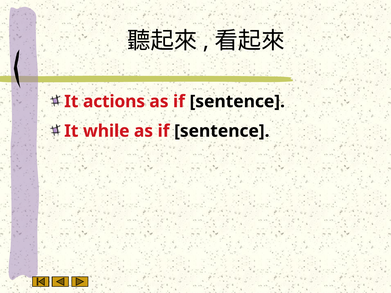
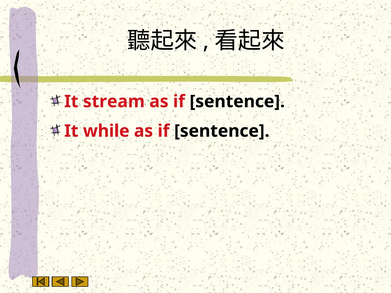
actions: actions -> stream (114, 102)
